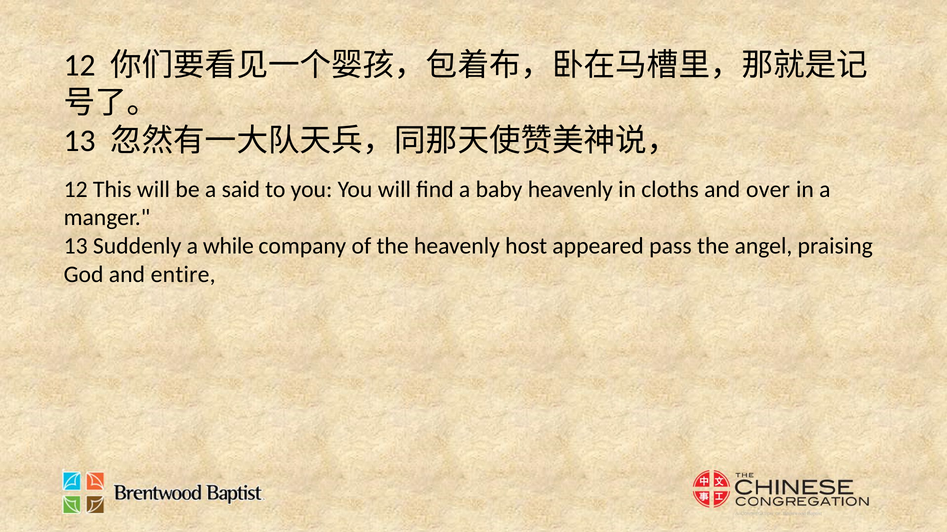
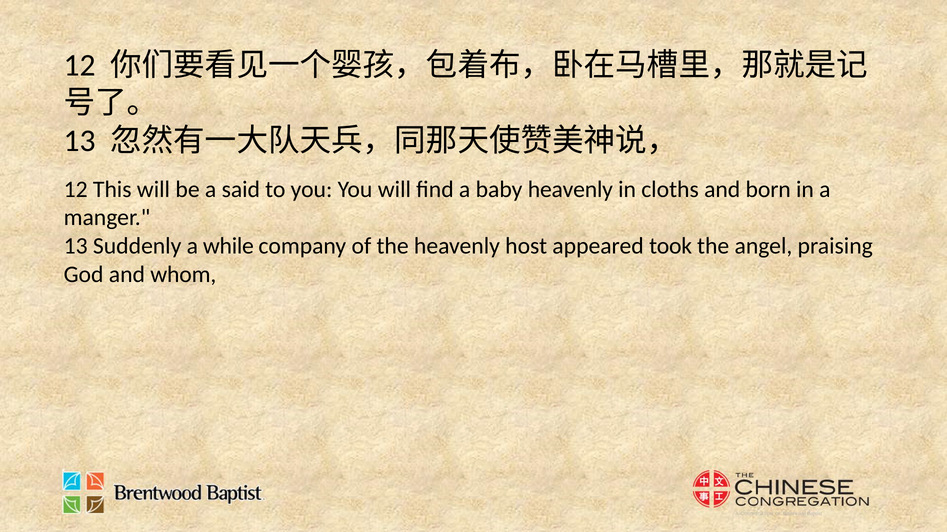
over: over -> born (768, 189)
pass: pass -> took (671, 246)
entire: entire -> whom (183, 275)
